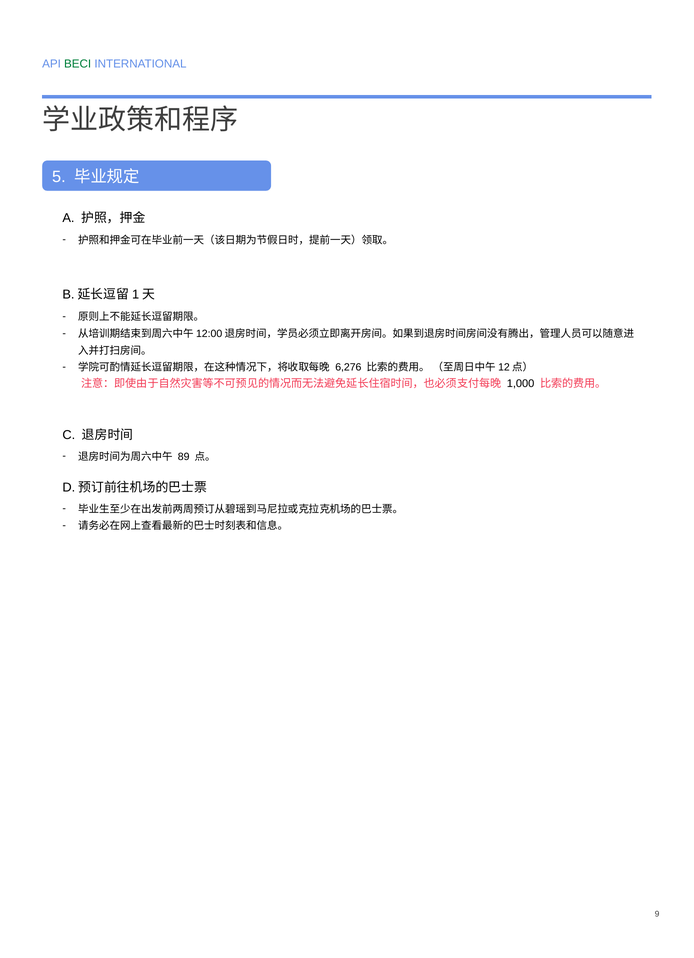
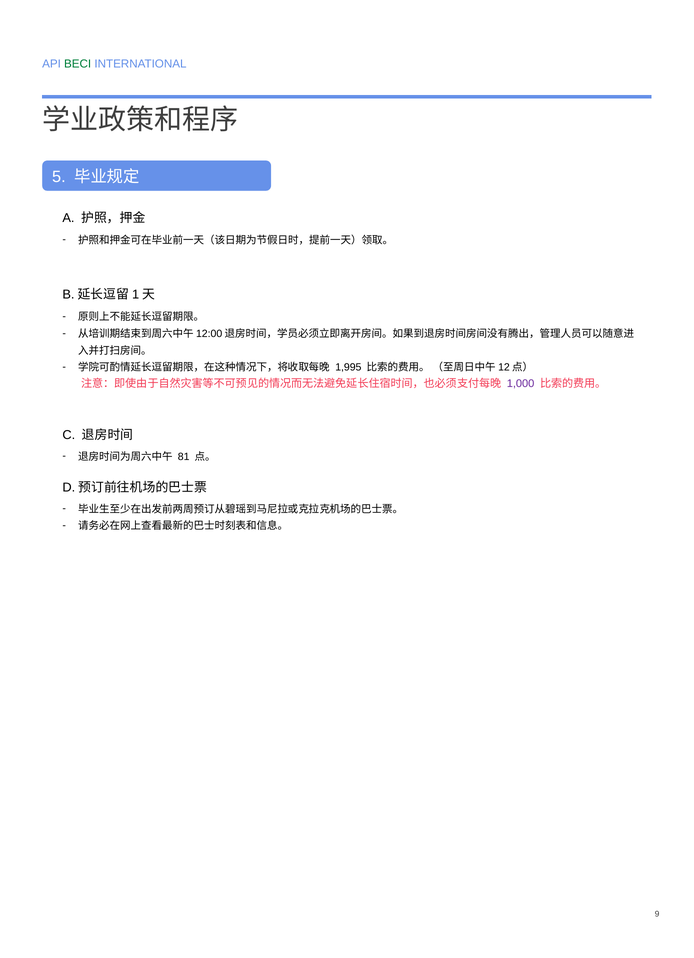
6,276: 6,276 -> 1,995 (348, 367)
1,000 colour: black -> purple (521, 384)
89: 89 -> 81 (184, 457)
